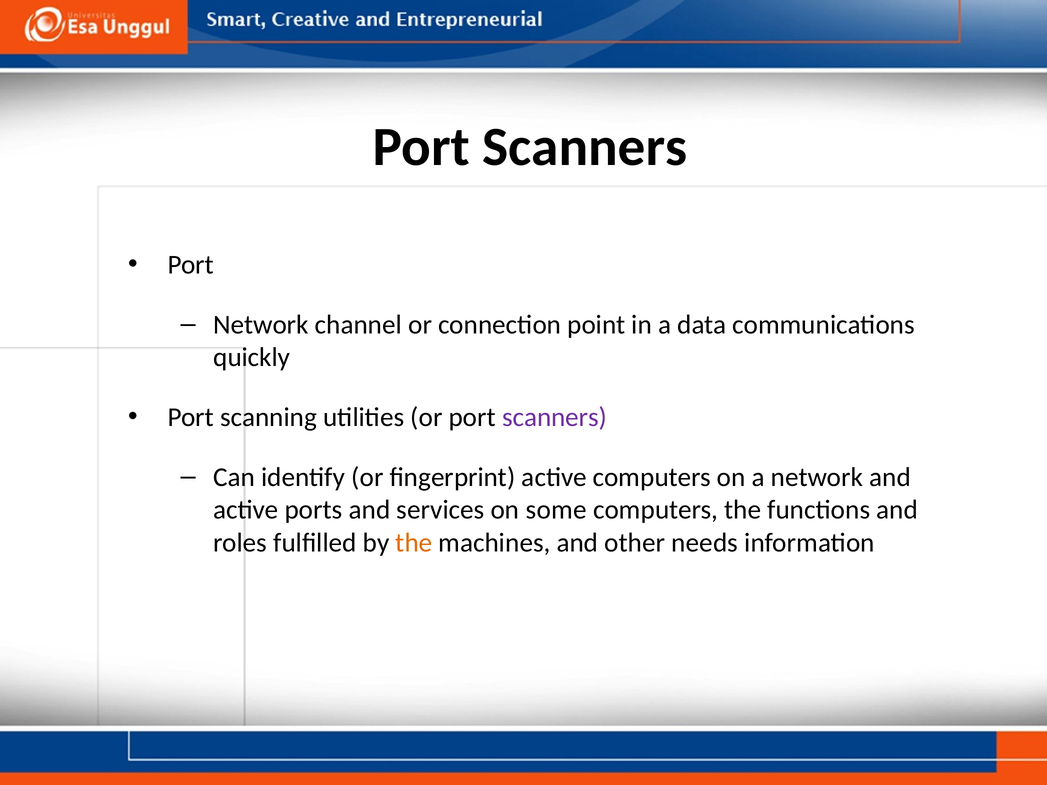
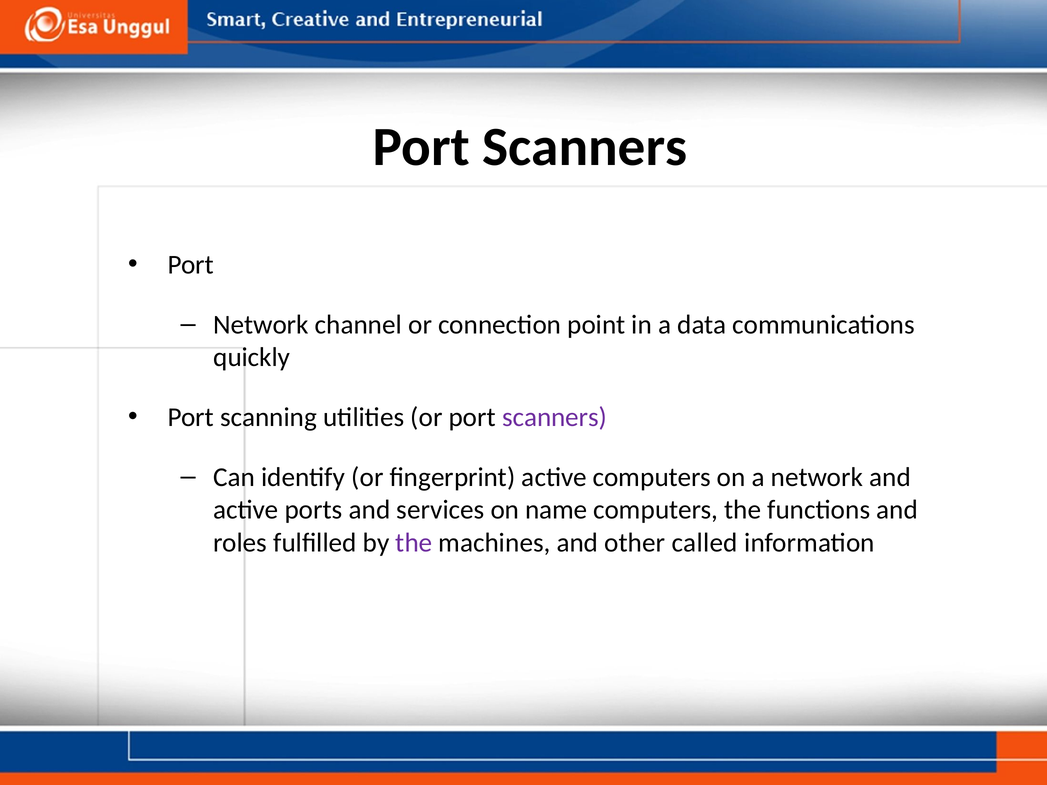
some: some -> name (556, 510)
the colour: orange -> purple (414, 543)
needs: needs -> called (705, 543)
